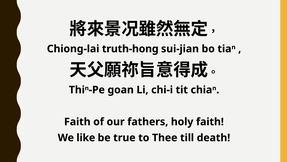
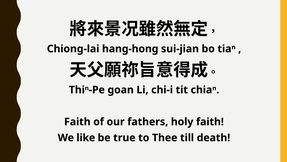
truth-hong: truth-hong -> hang-hong (130, 49)
